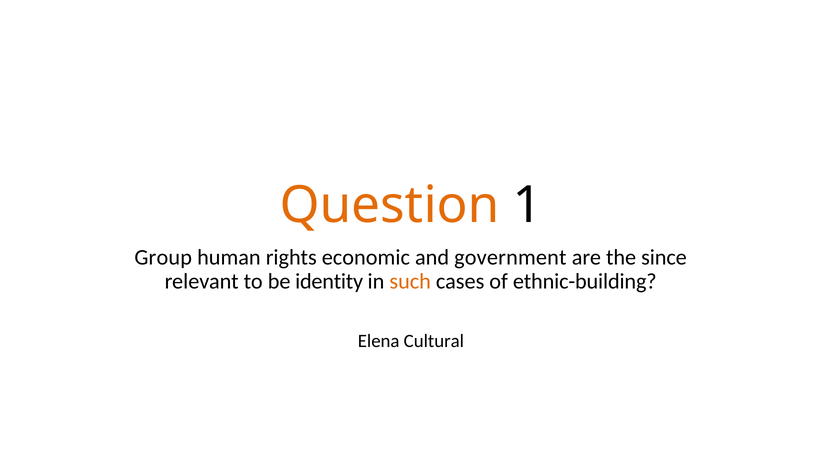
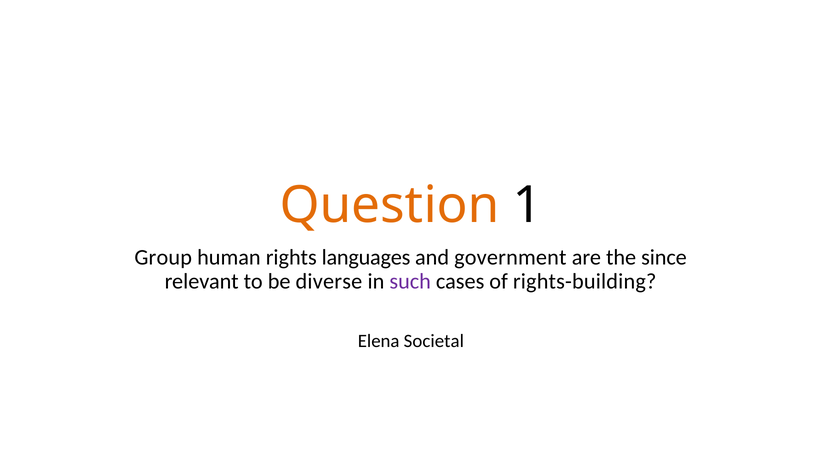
economic: economic -> languages (366, 258)
identity: identity -> diverse (329, 282)
such colour: orange -> purple (410, 282)
ethnic-building: ethnic-building -> rights-building (585, 282)
Cultural: Cultural -> Societal (434, 341)
